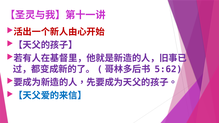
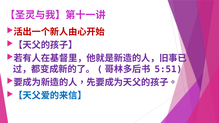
5:62: 5:62 -> 5:51 (168, 69)
